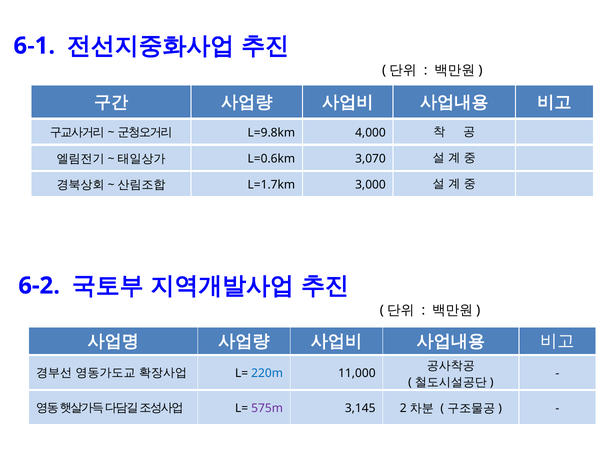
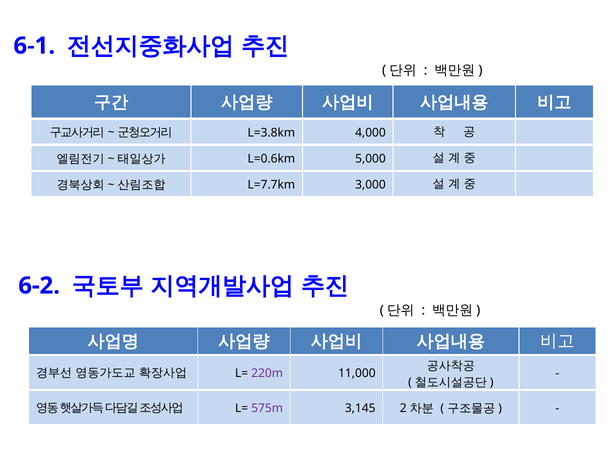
L=9.8km: L=9.8km -> L=3.8km (271, 132)
3,070: 3,070 -> 5,000 (371, 158)
L=1.7km: L=1.7km -> L=7.7km (271, 184)
220m colour: blue -> purple (267, 373)
